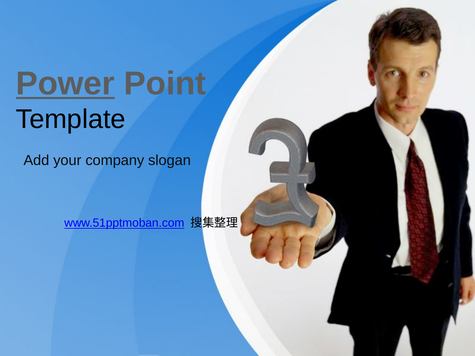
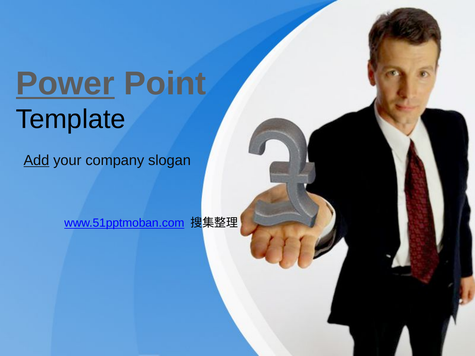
Add underline: none -> present (36, 161)
